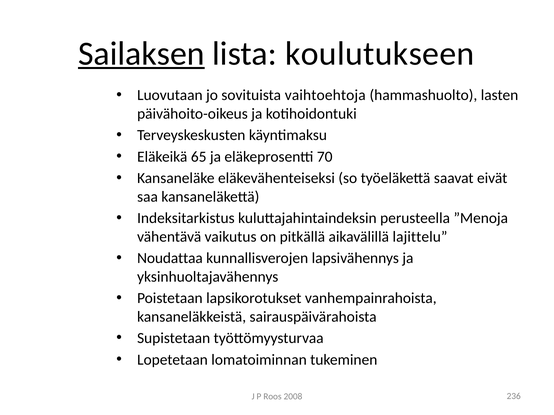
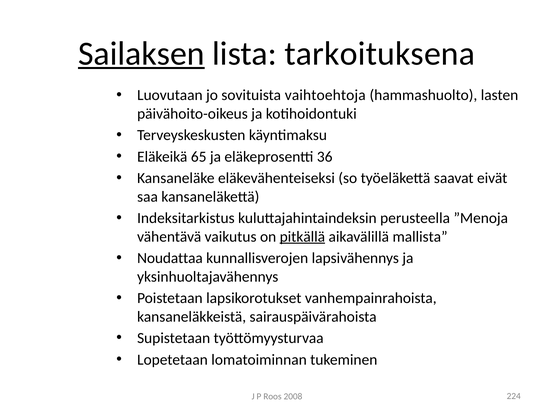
koulutukseen: koulutukseen -> tarkoituksena (380, 54)
70: 70 -> 36 (325, 157)
pitkällä underline: none -> present (302, 237)
lajittelu: lajittelu -> mallista (420, 237)
236: 236 -> 224 (514, 397)
